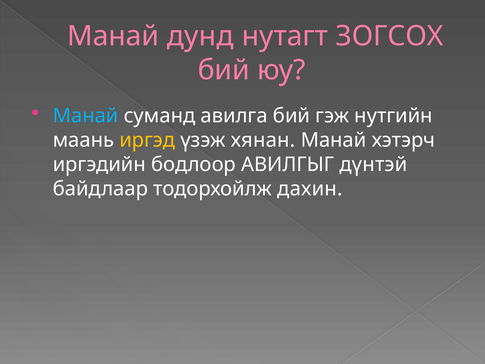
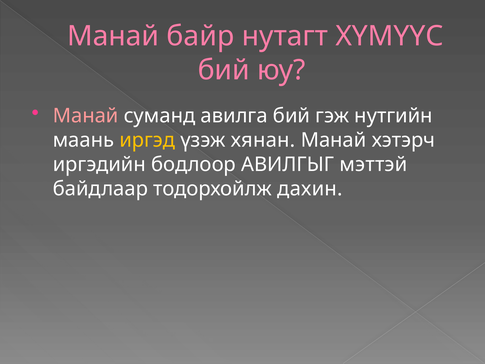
дунд: дунд -> байр (200, 36)
ЗОГСОХ: ЗОГСОХ -> ХҮМҮҮС (389, 36)
Манай colour: light blue -> pink (86, 116)
дүнтэй: дүнтэй -> мэттэй (373, 164)
